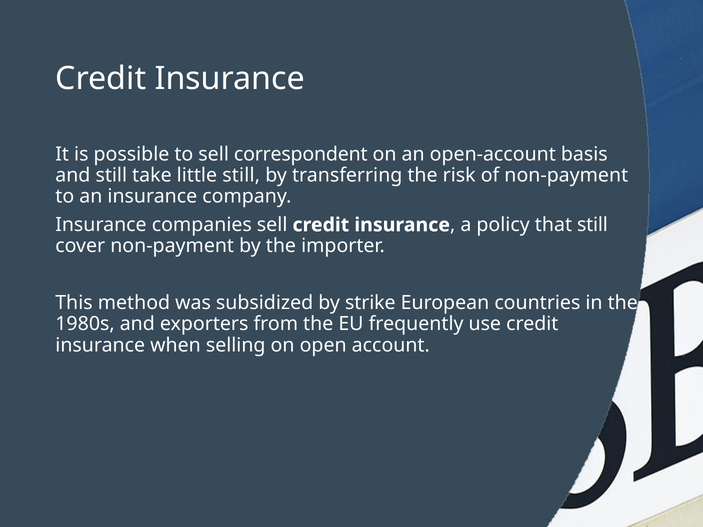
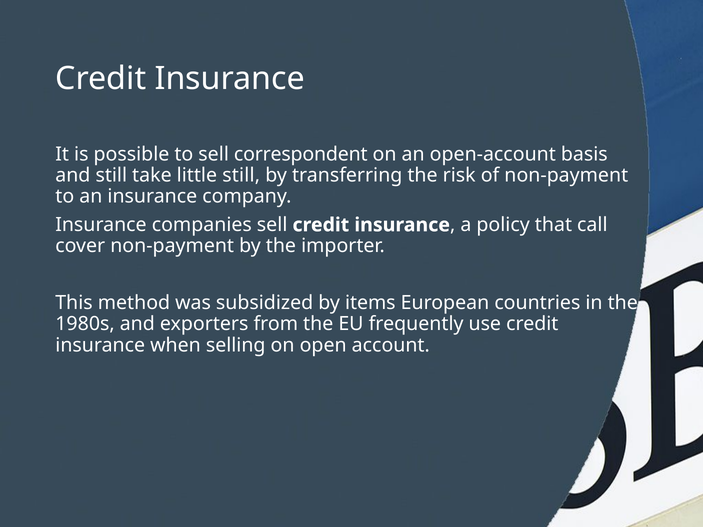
that still: still -> call (592, 225)
strike: strike -> items (370, 303)
